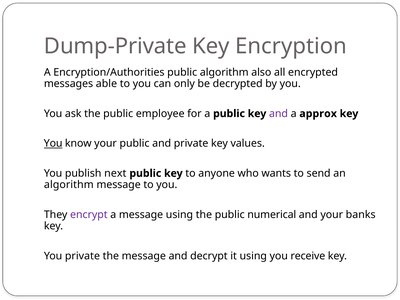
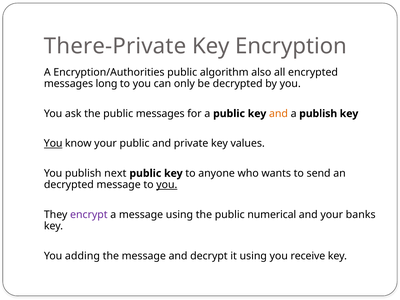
Dump-Private: Dump-Private -> There-Private (115, 46)
able: able -> long (107, 84)
public employee: employee -> messages (160, 114)
and colour: purple -> orange (279, 114)
a approx: approx -> publish (318, 114)
algorithm: algorithm -> decrypted (69, 185)
you underline: none -> present (167, 185)
You private: private -> adding (82, 256)
